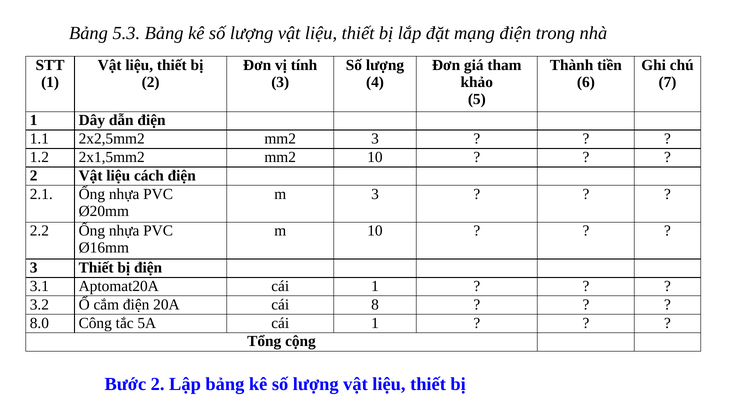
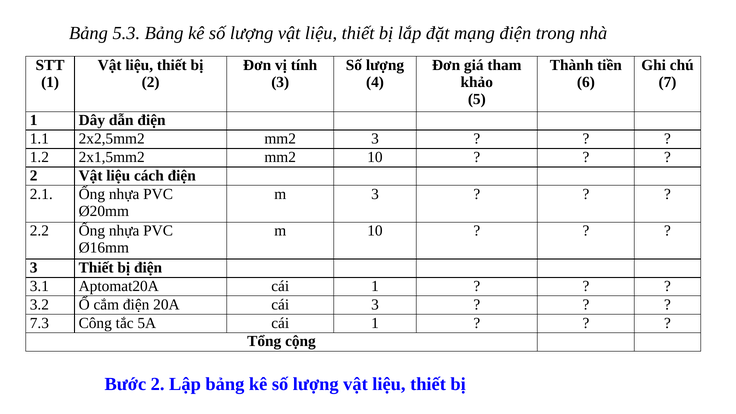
cái 8: 8 -> 3 (375, 305)
8.0: 8.0 -> 7.3 (39, 323)
